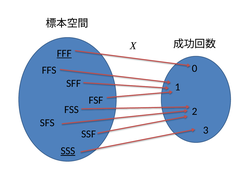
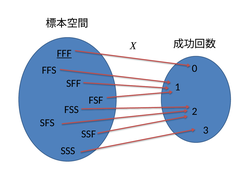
SSS underline: present -> none (68, 151)
